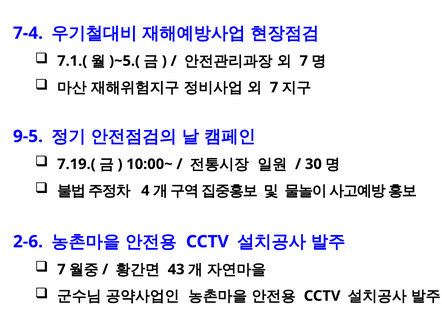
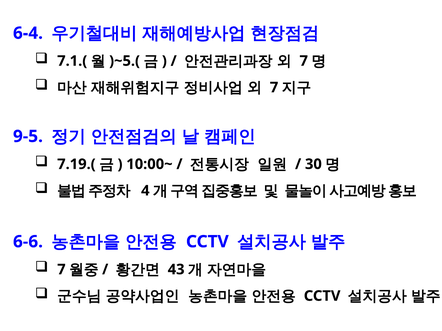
7-4: 7-4 -> 6-4 (28, 33)
2-6: 2-6 -> 6-6 (28, 242)
